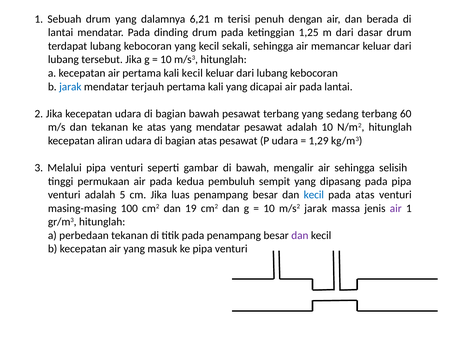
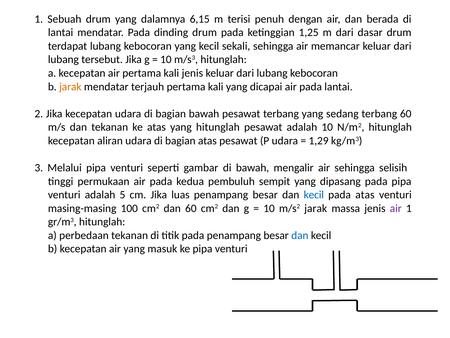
6,21: 6,21 -> 6,15 (200, 19)
kali kecil: kecil -> jenis (192, 73)
jarak colour: blue -> orange (70, 87)
yang mendatar: mendatar -> hitunglah (218, 127)
dan 19: 19 -> 60 (191, 208)
dan colour: purple -> blue (300, 235)
